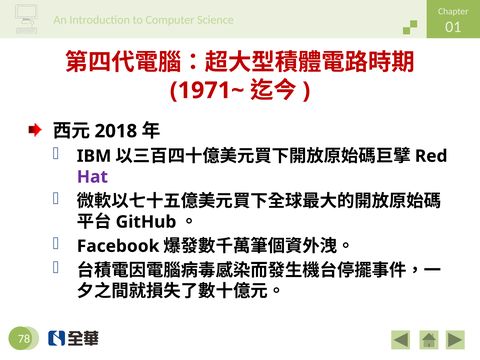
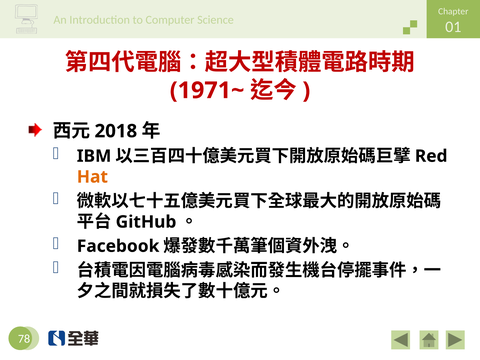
Hat colour: purple -> orange (92, 177)
